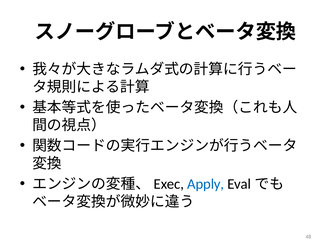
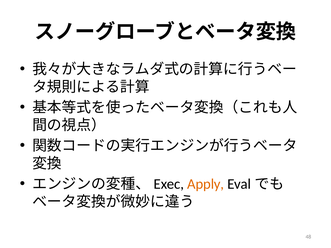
Apply colour: blue -> orange (206, 184)
